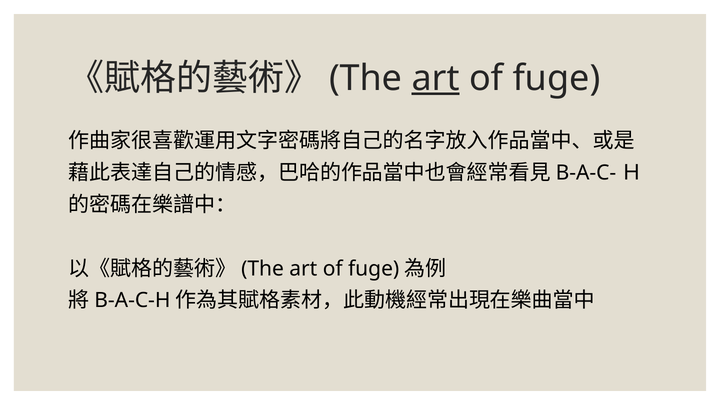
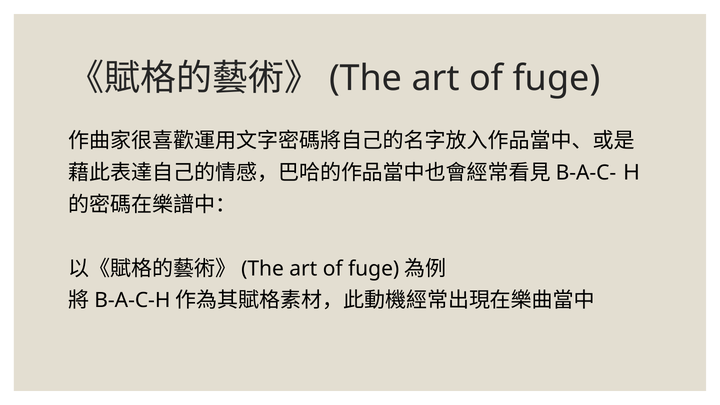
art underline: present -> none (436, 78)
